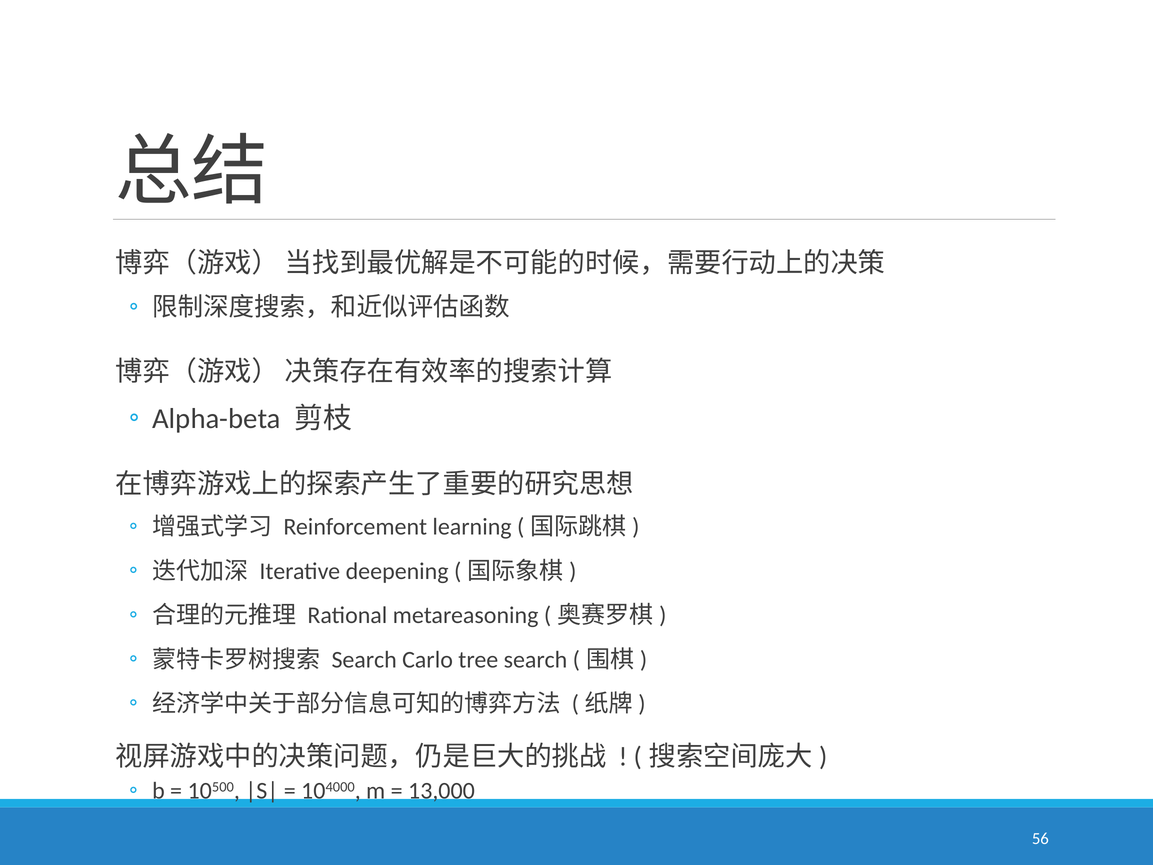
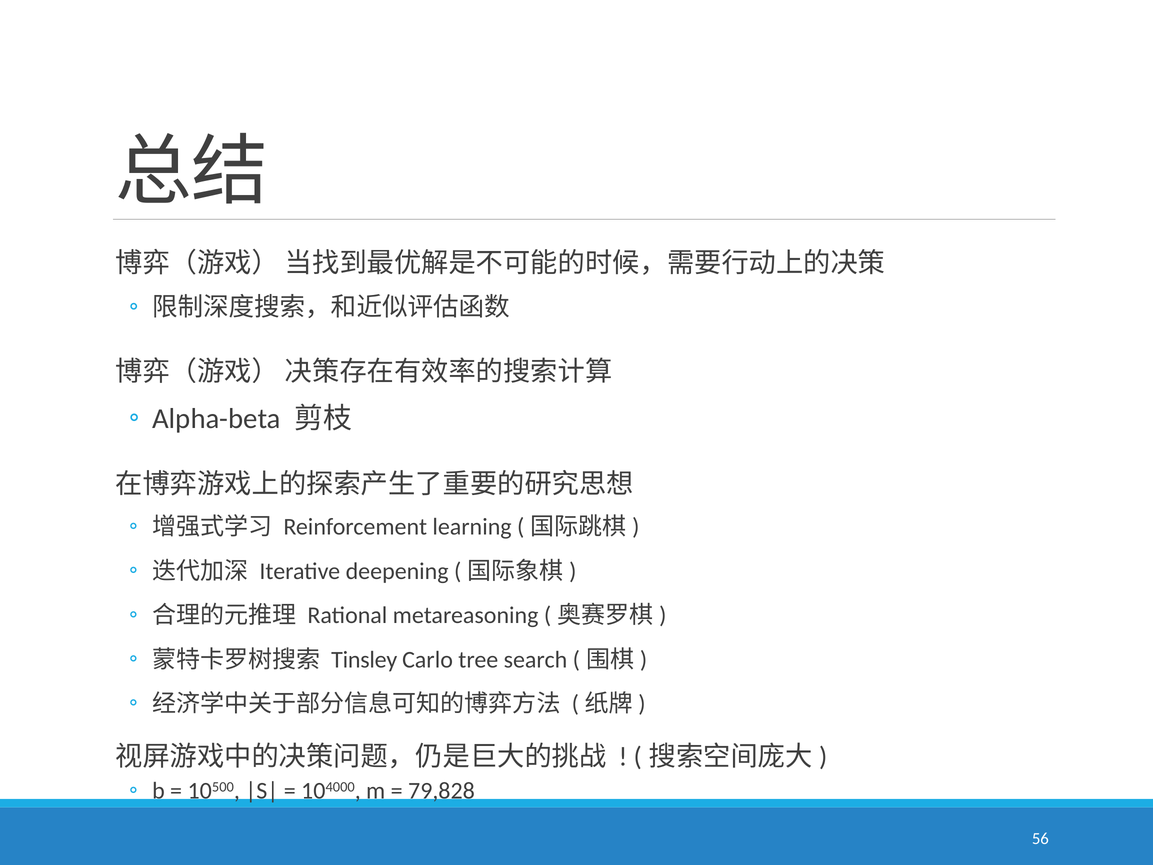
Search: Search -> Tinsley (364, 660)
13,000: 13,000 -> 79,828 (441, 791)
